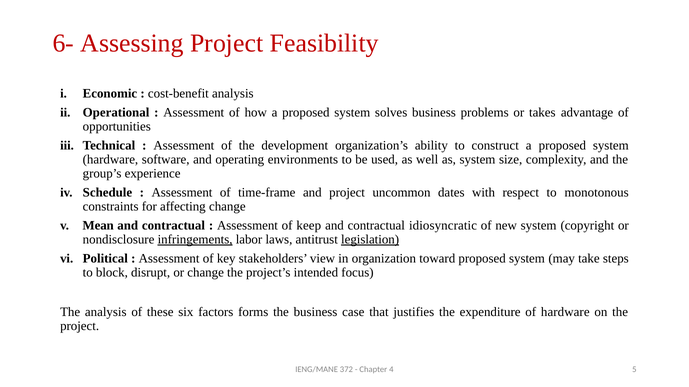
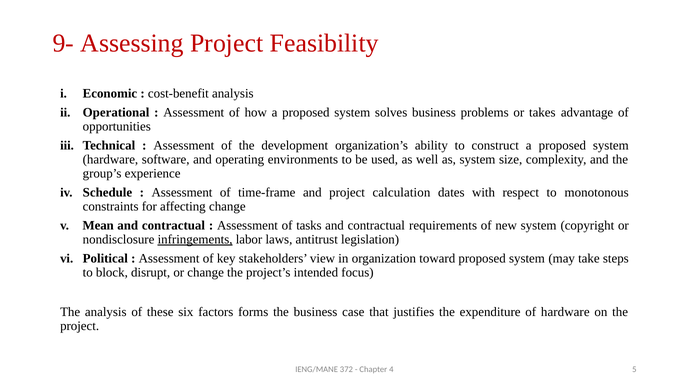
6-: 6- -> 9- (63, 44)
uncommon: uncommon -> calculation (401, 193)
keep: keep -> tasks (309, 226)
idiosyncratic: idiosyncratic -> requirements (443, 226)
legislation underline: present -> none (370, 240)
